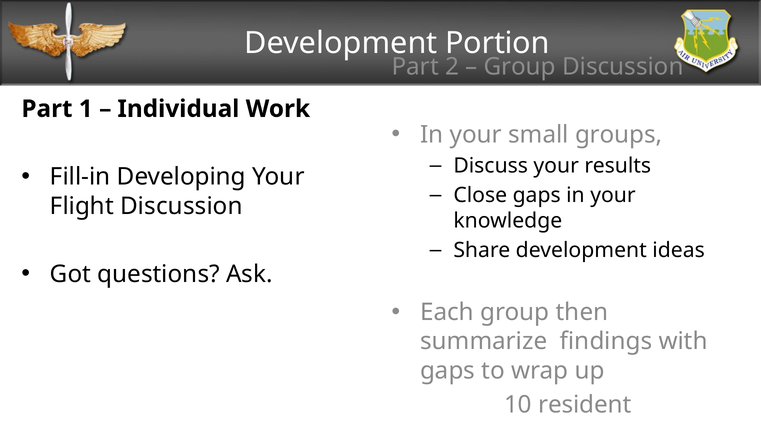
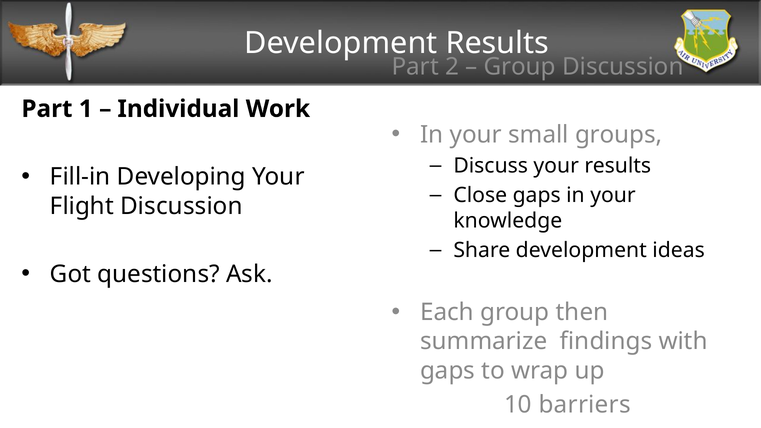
Development Portion: Portion -> Results (497, 43)
resident: resident -> barriers (585, 405)
